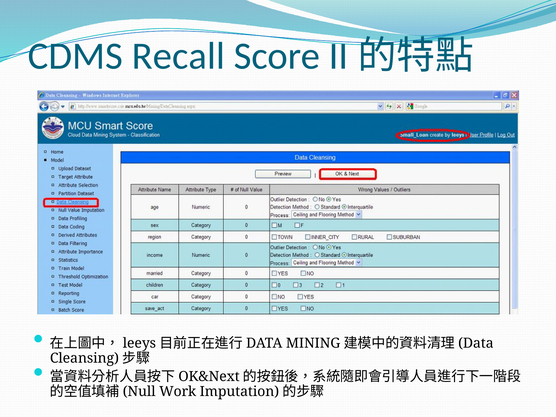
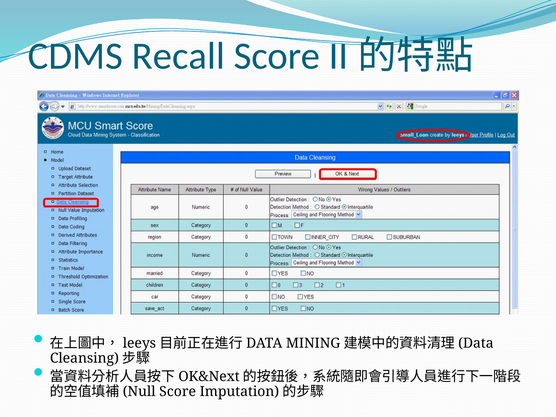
Work: Work -> Score (178, 392)
